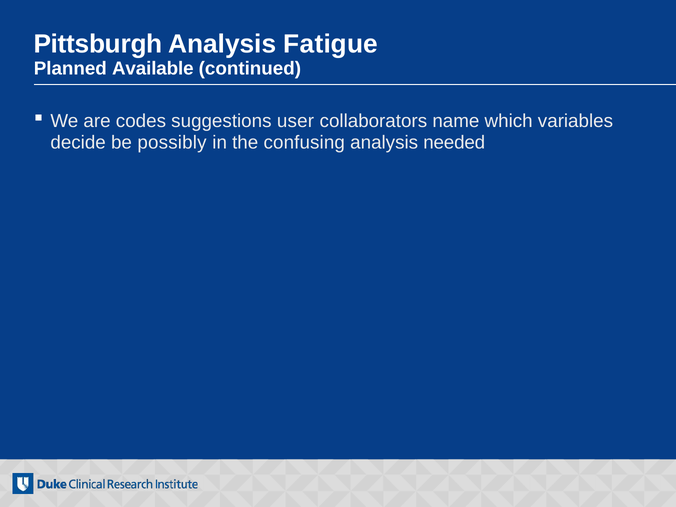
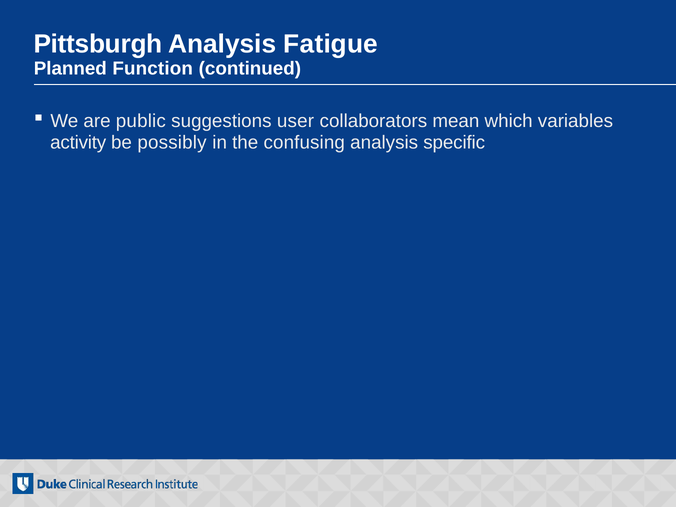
Available: Available -> Function (153, 69)
codes: codes -> public (141, 121)
name: name -> mean (456, 121)
decide: decide -> activity (78, 142)
needed: needed -> specific (454, 142)
